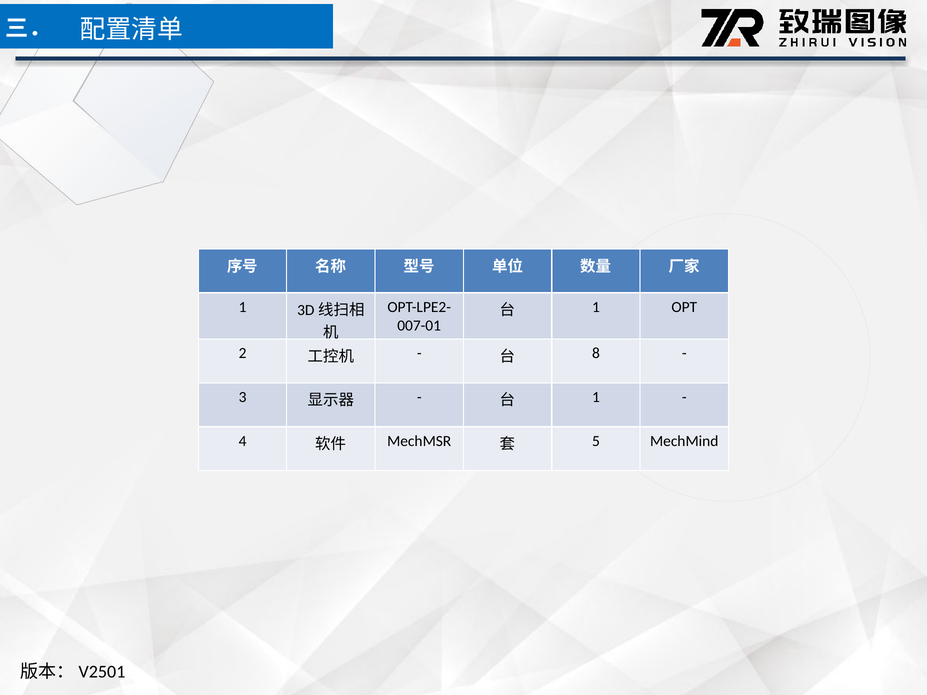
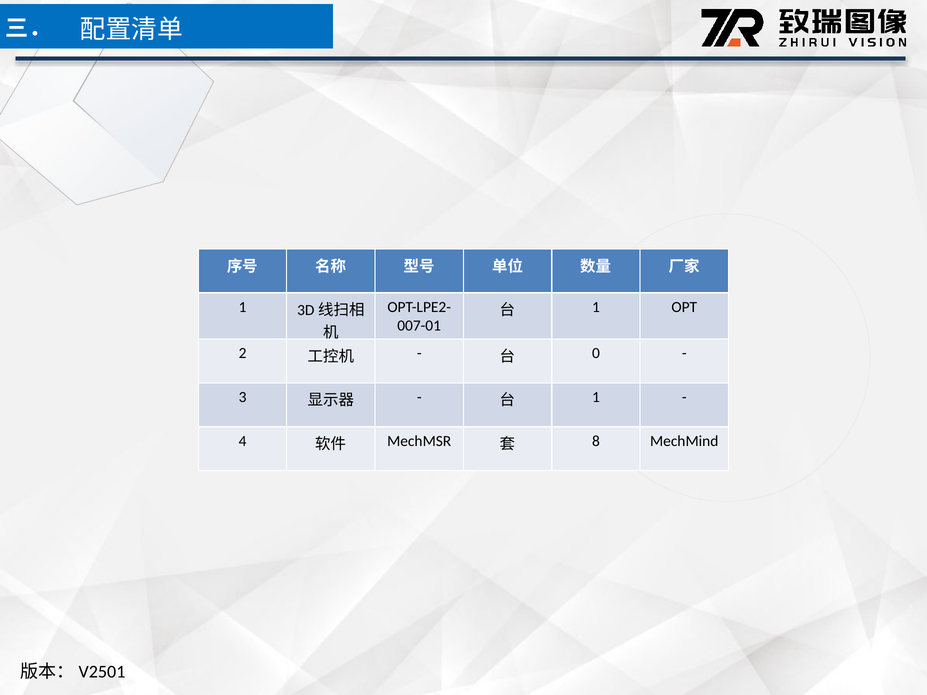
8: 8 -> 0 (596, 353)
5: 5 -> 8 (596, 441)
